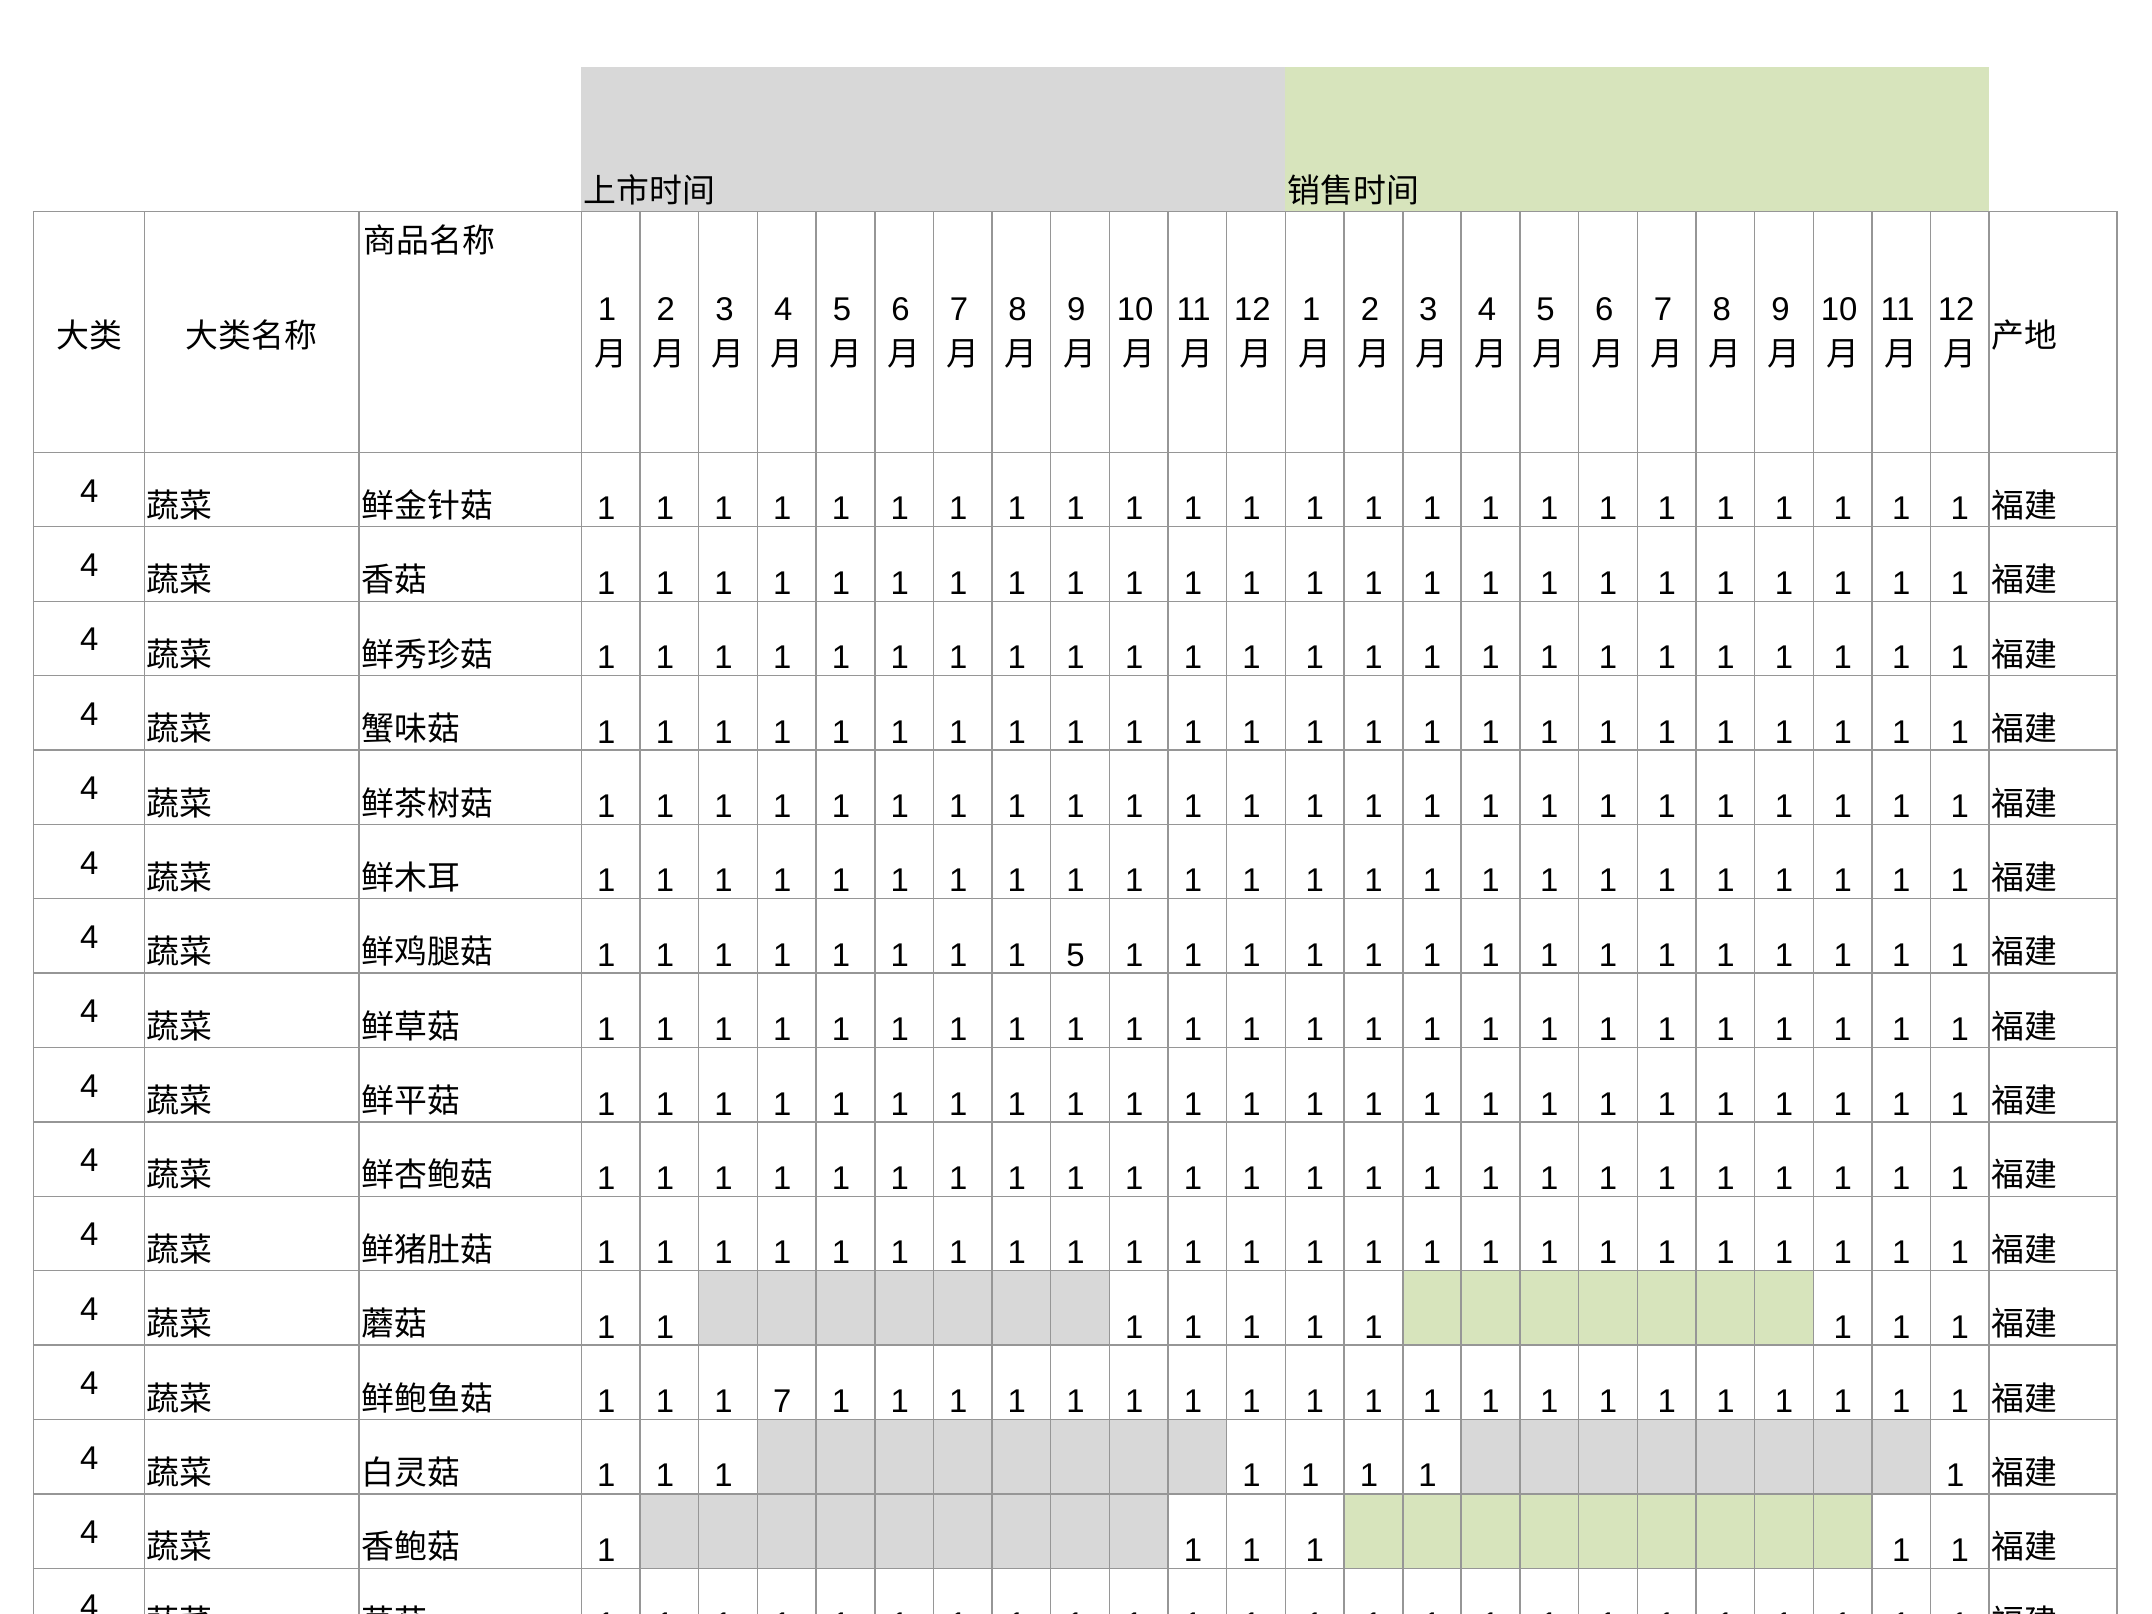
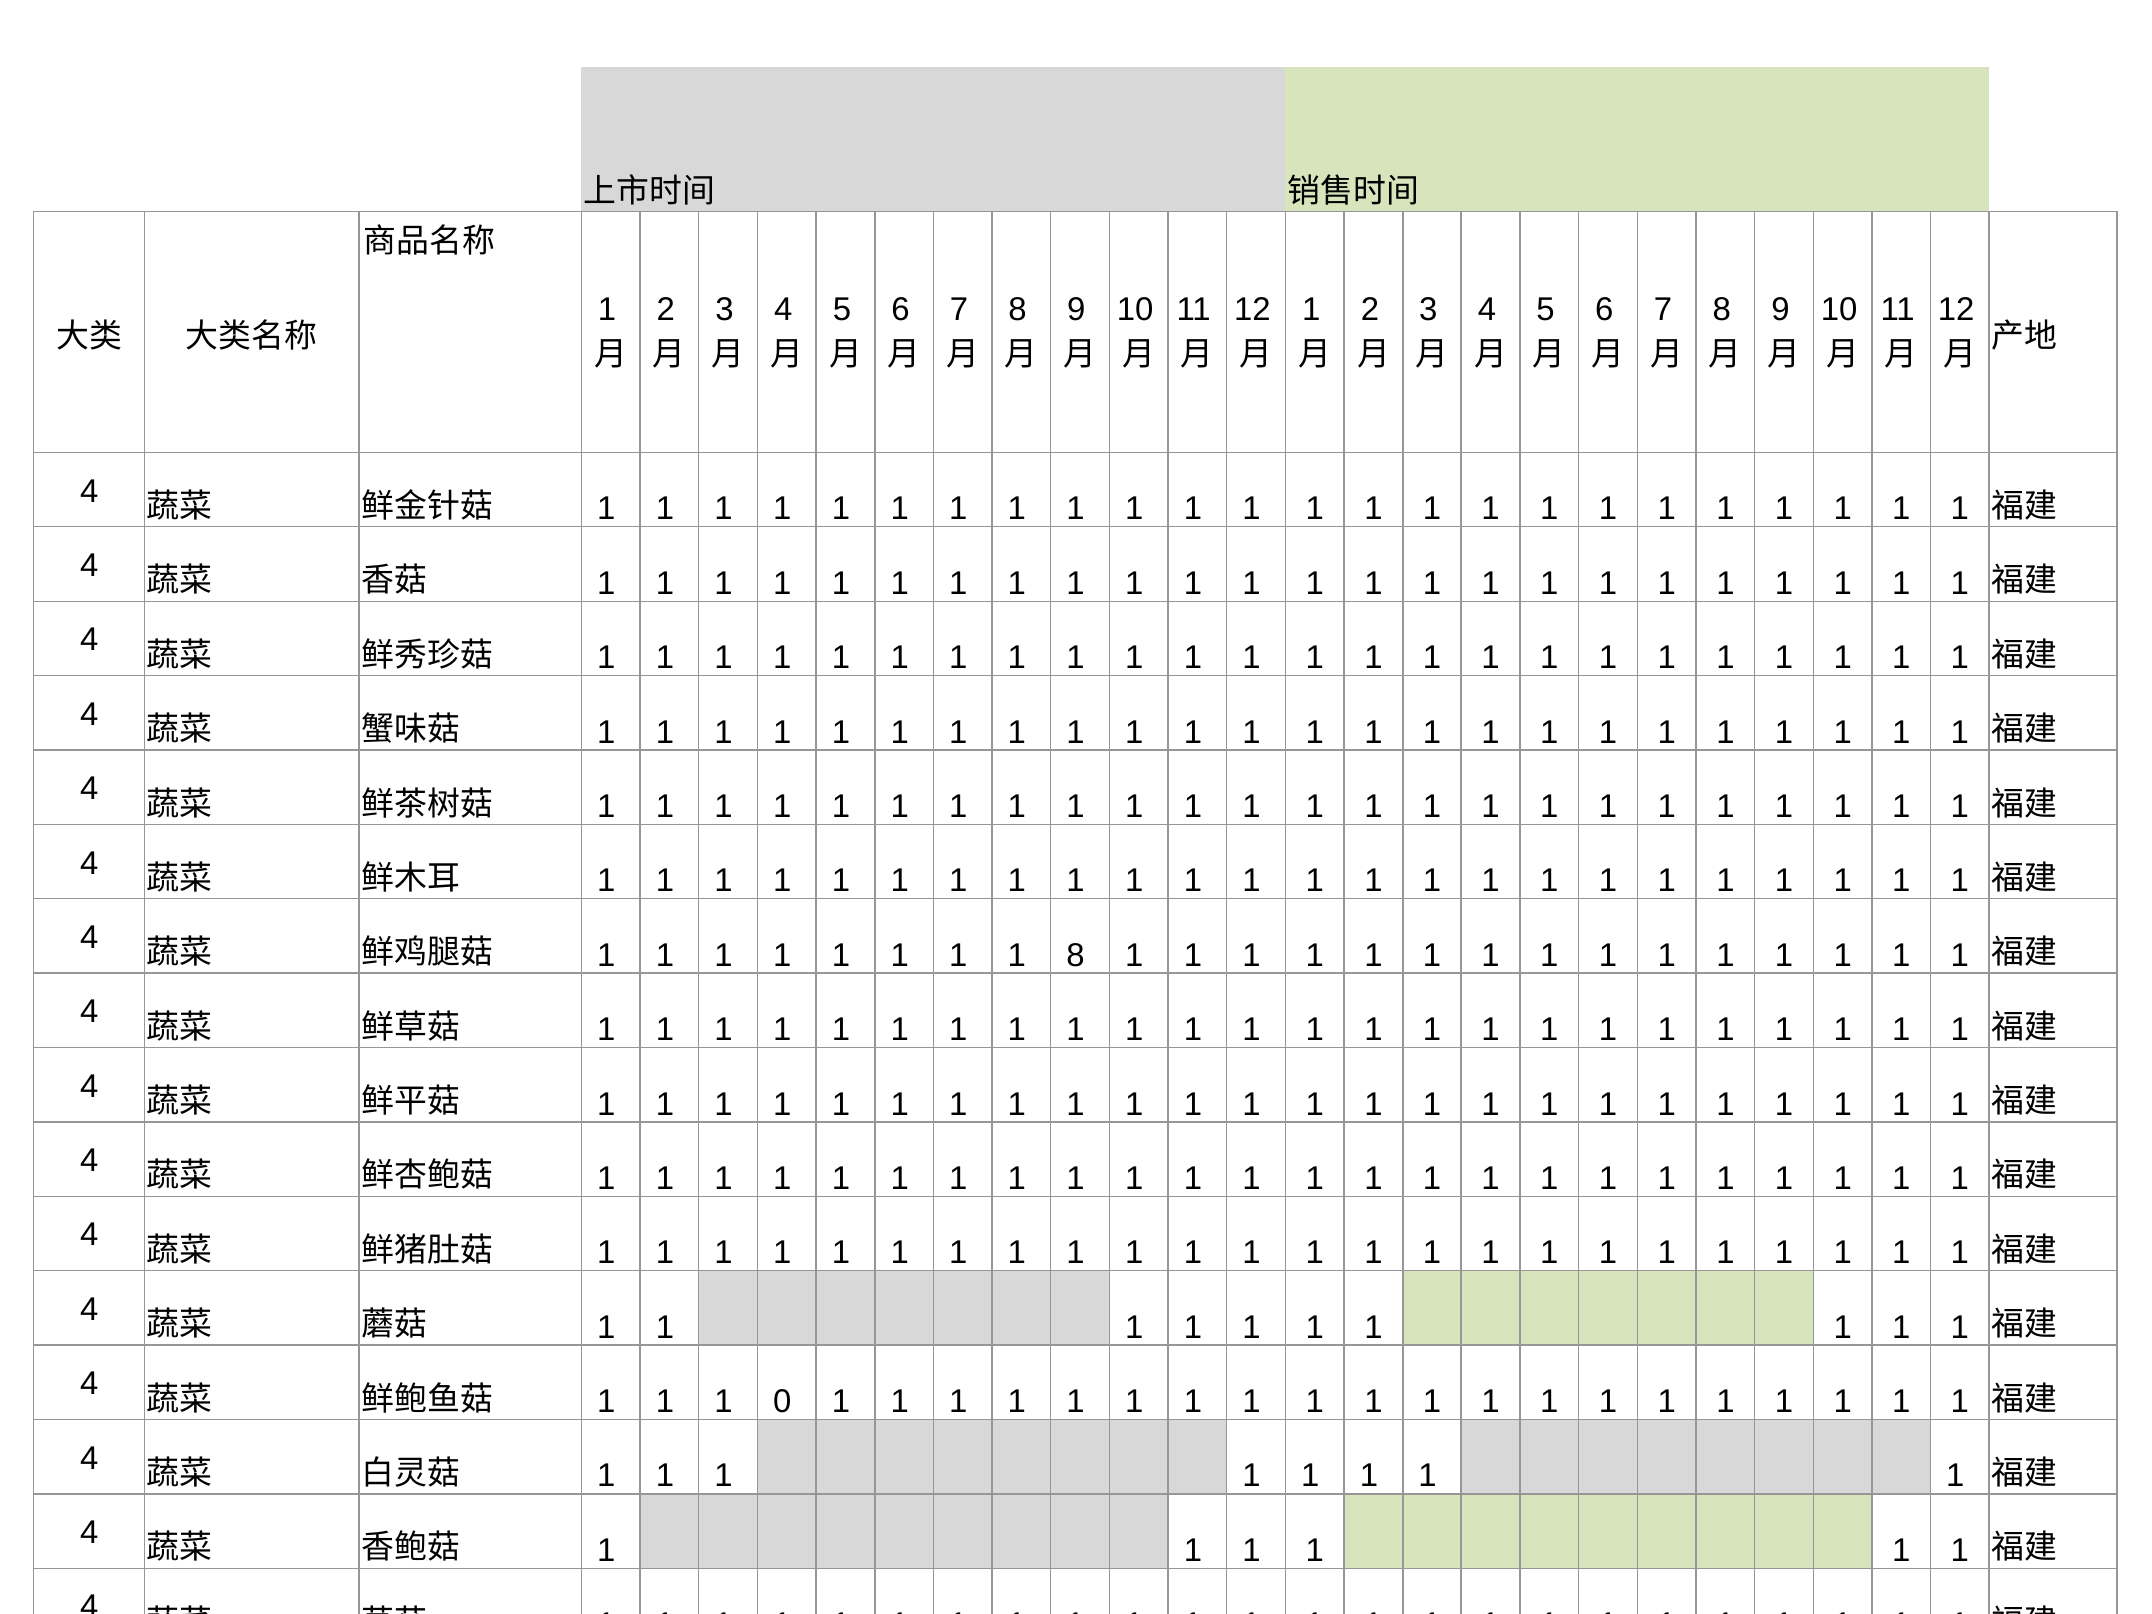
1 5: 5 -> 8 (1075, 955)
1 7: 7 -> 0 (782, 1402)
